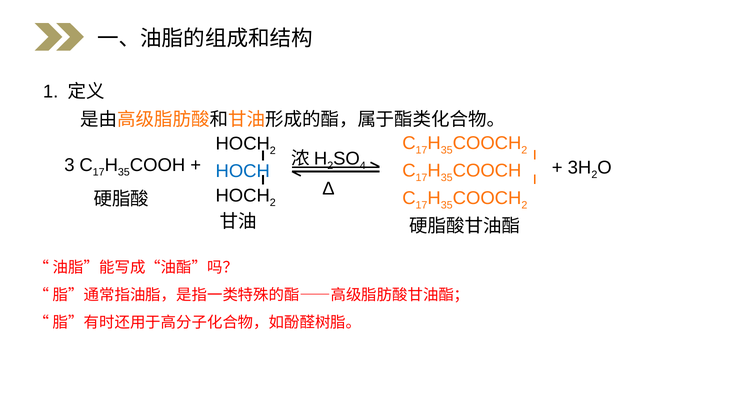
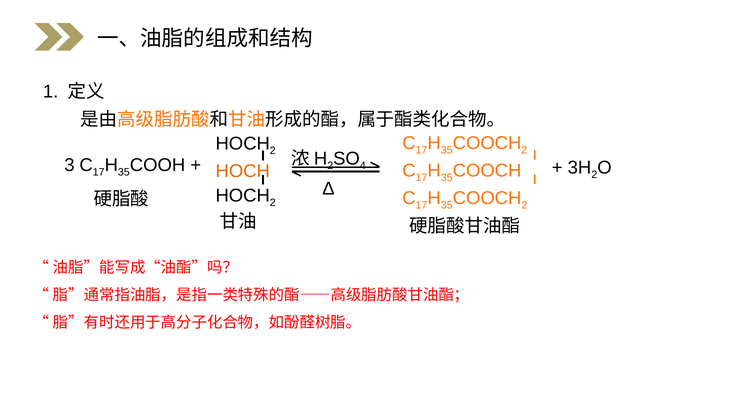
HOCH colour: blue -> orange (243, 171)
